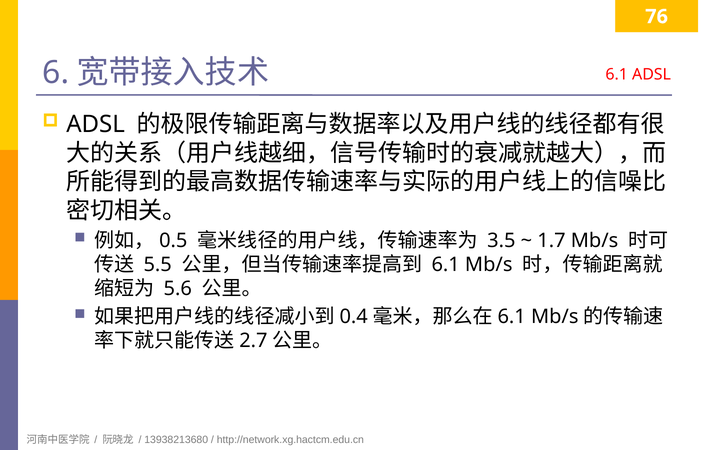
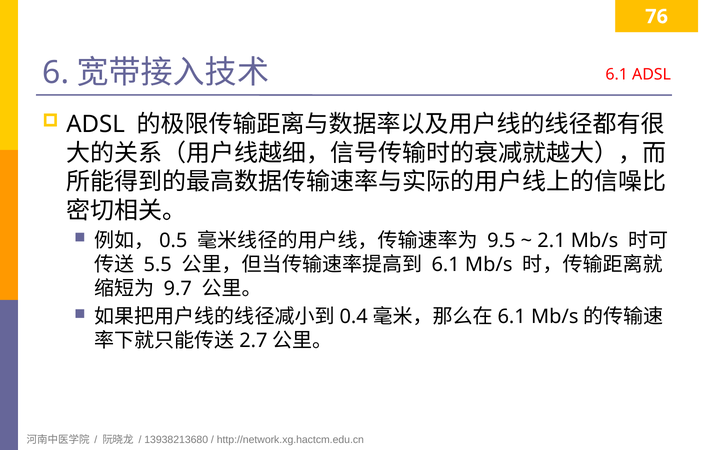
3.5: 3.5 -> 9.5 (501, 241)
1.7: 1.7 -> 2.1 (551, 241)
5.6: 5.6 -> 9.7 (178, 289)
